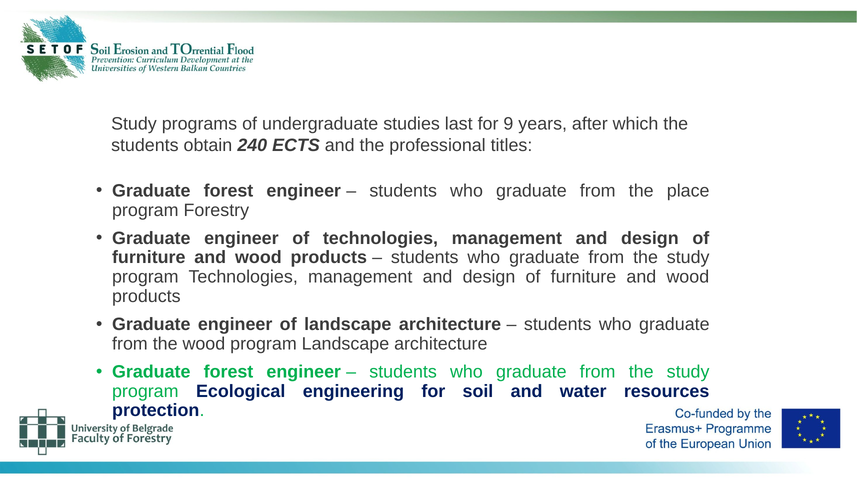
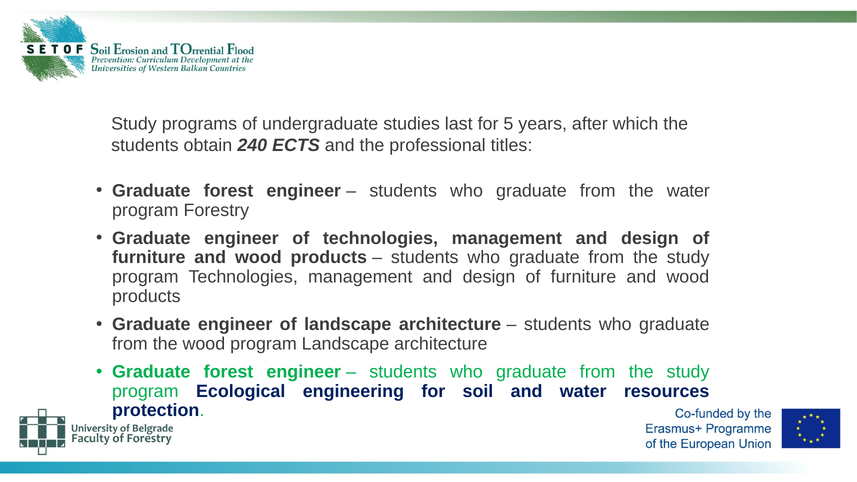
9: 9 -> 5 (508, 124)
the place: place -> water (688, 191)
